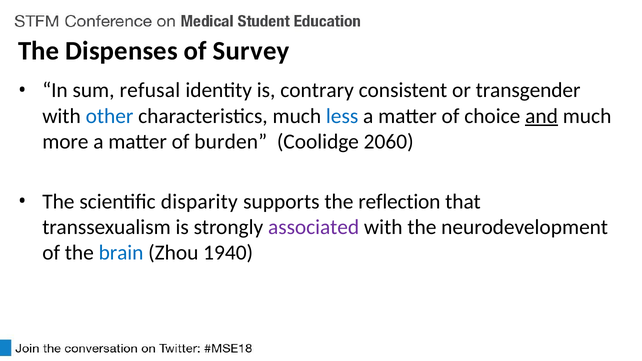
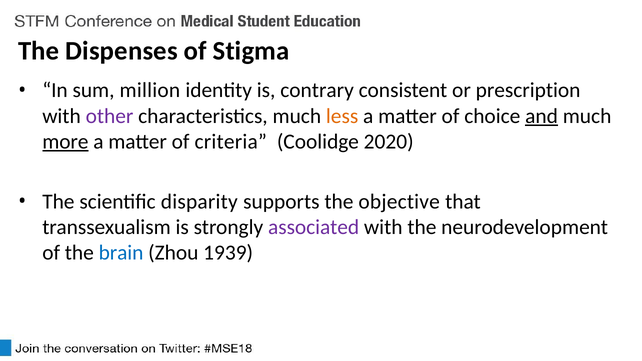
Survey: Survey -> Stigma (251, 51)
refusal: refusal -> million (150, 90)
transgender: transgender -> prescription (528, 90)
other colour: blue -> purple (110, 116)
less colour: blue -> orange (342, 116)
more underline: none -> present (65, 142)
burden: burden -> criteria (231, 142)
2060: 2060 -> 2020 (389, 142)
reflection: reflection -> objective (399, 202)
1940: 1940 -> 1939 (228, 253)
